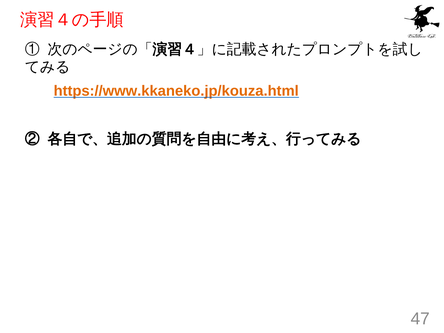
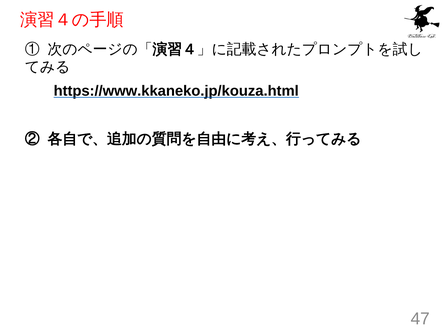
https://www.kkaneko.jp/kouza.html colour: orange -> black (176, 91)
